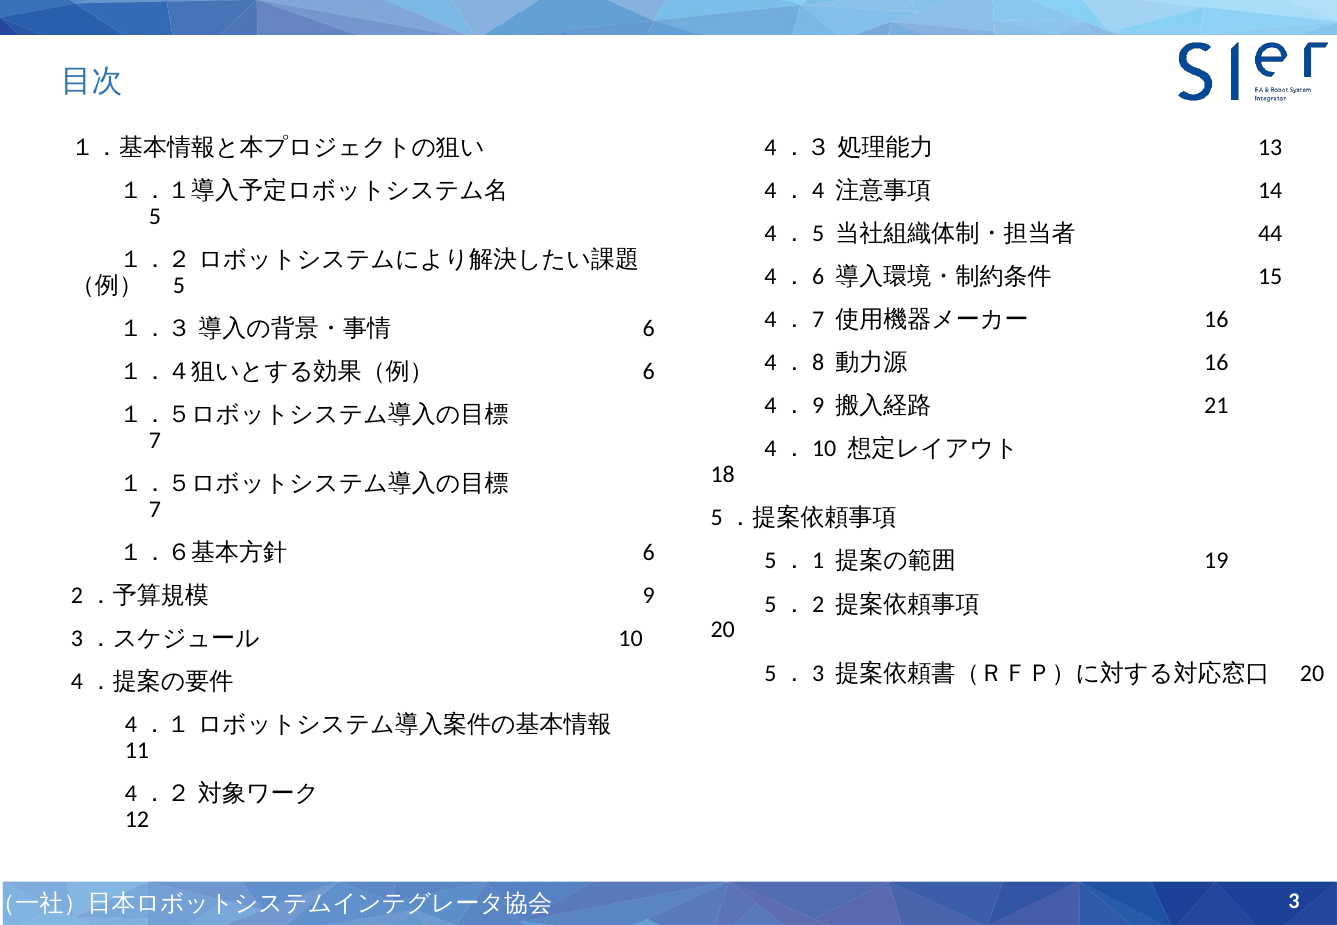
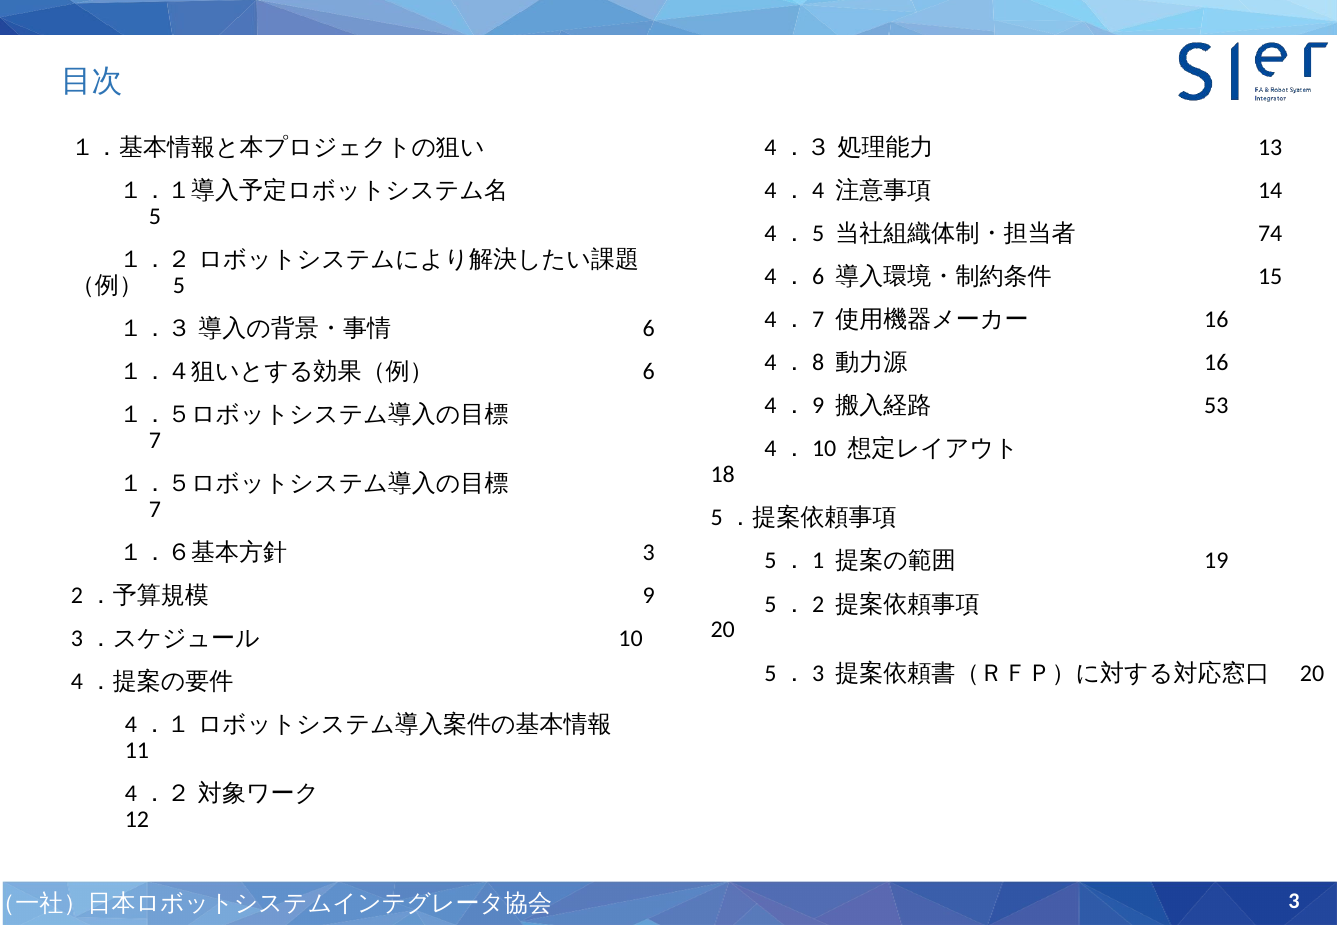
44: 44 -> 74 (1270, 234)
21: 21 -> 53 (1216, 406)
6: 6 -> 3 (649, 553)
